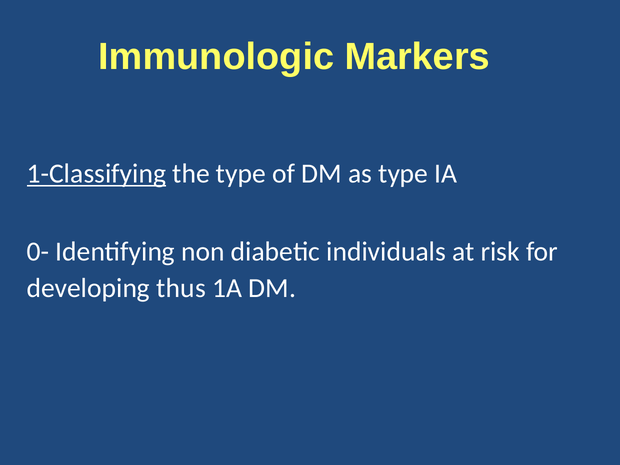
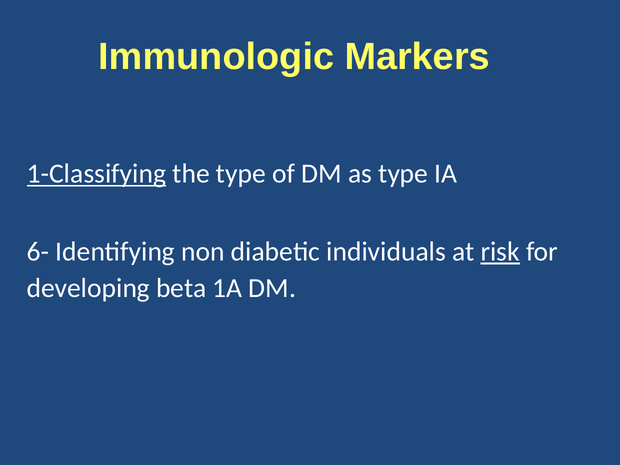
0-: 0- -> 6- (38, 252)
risk underline: none -> present (500, 252)
thus: thus -> beta (181, 288)
